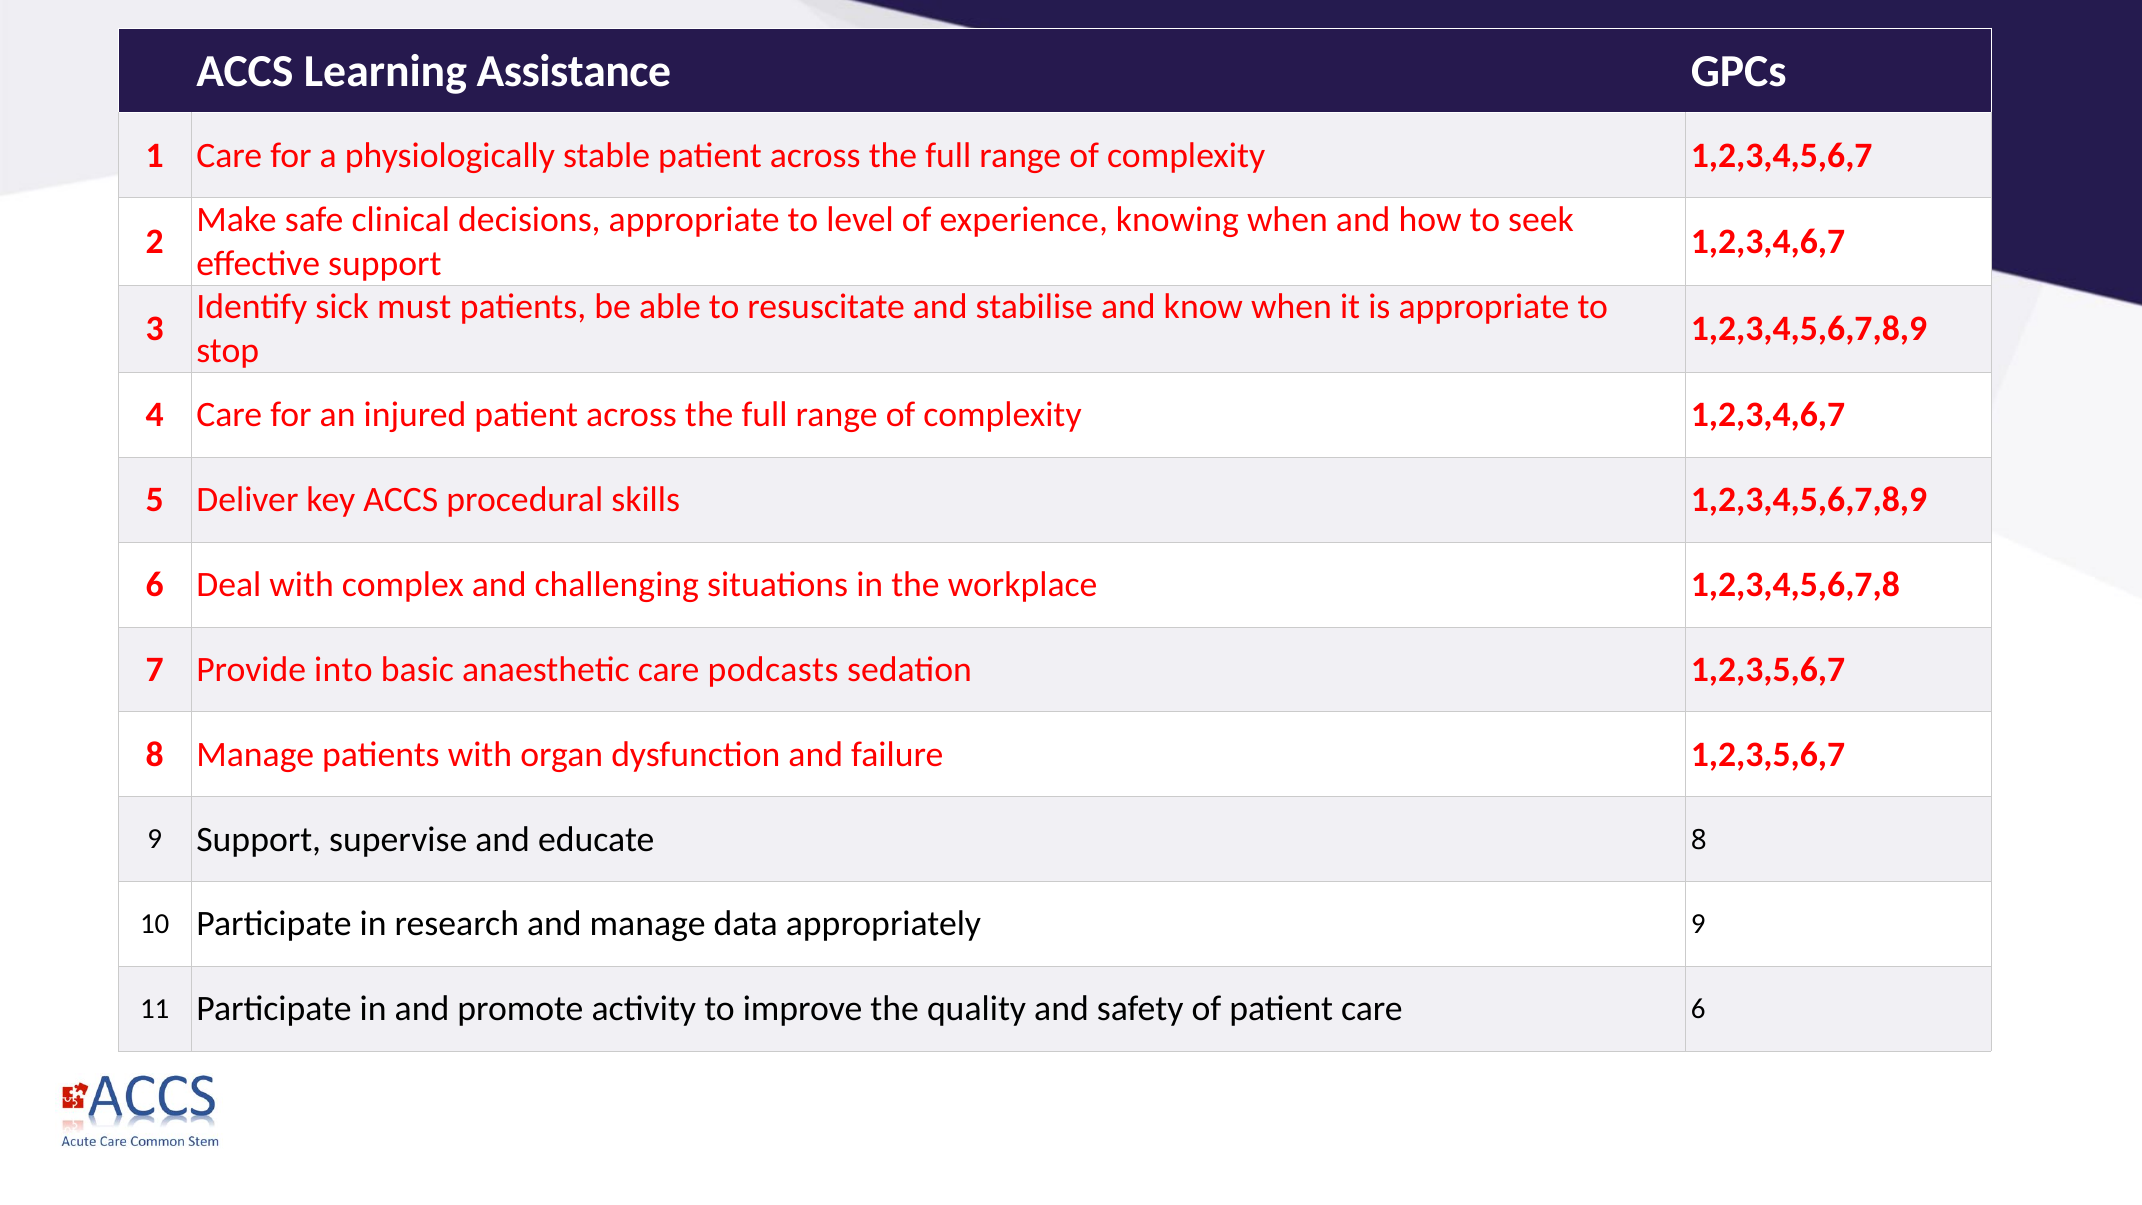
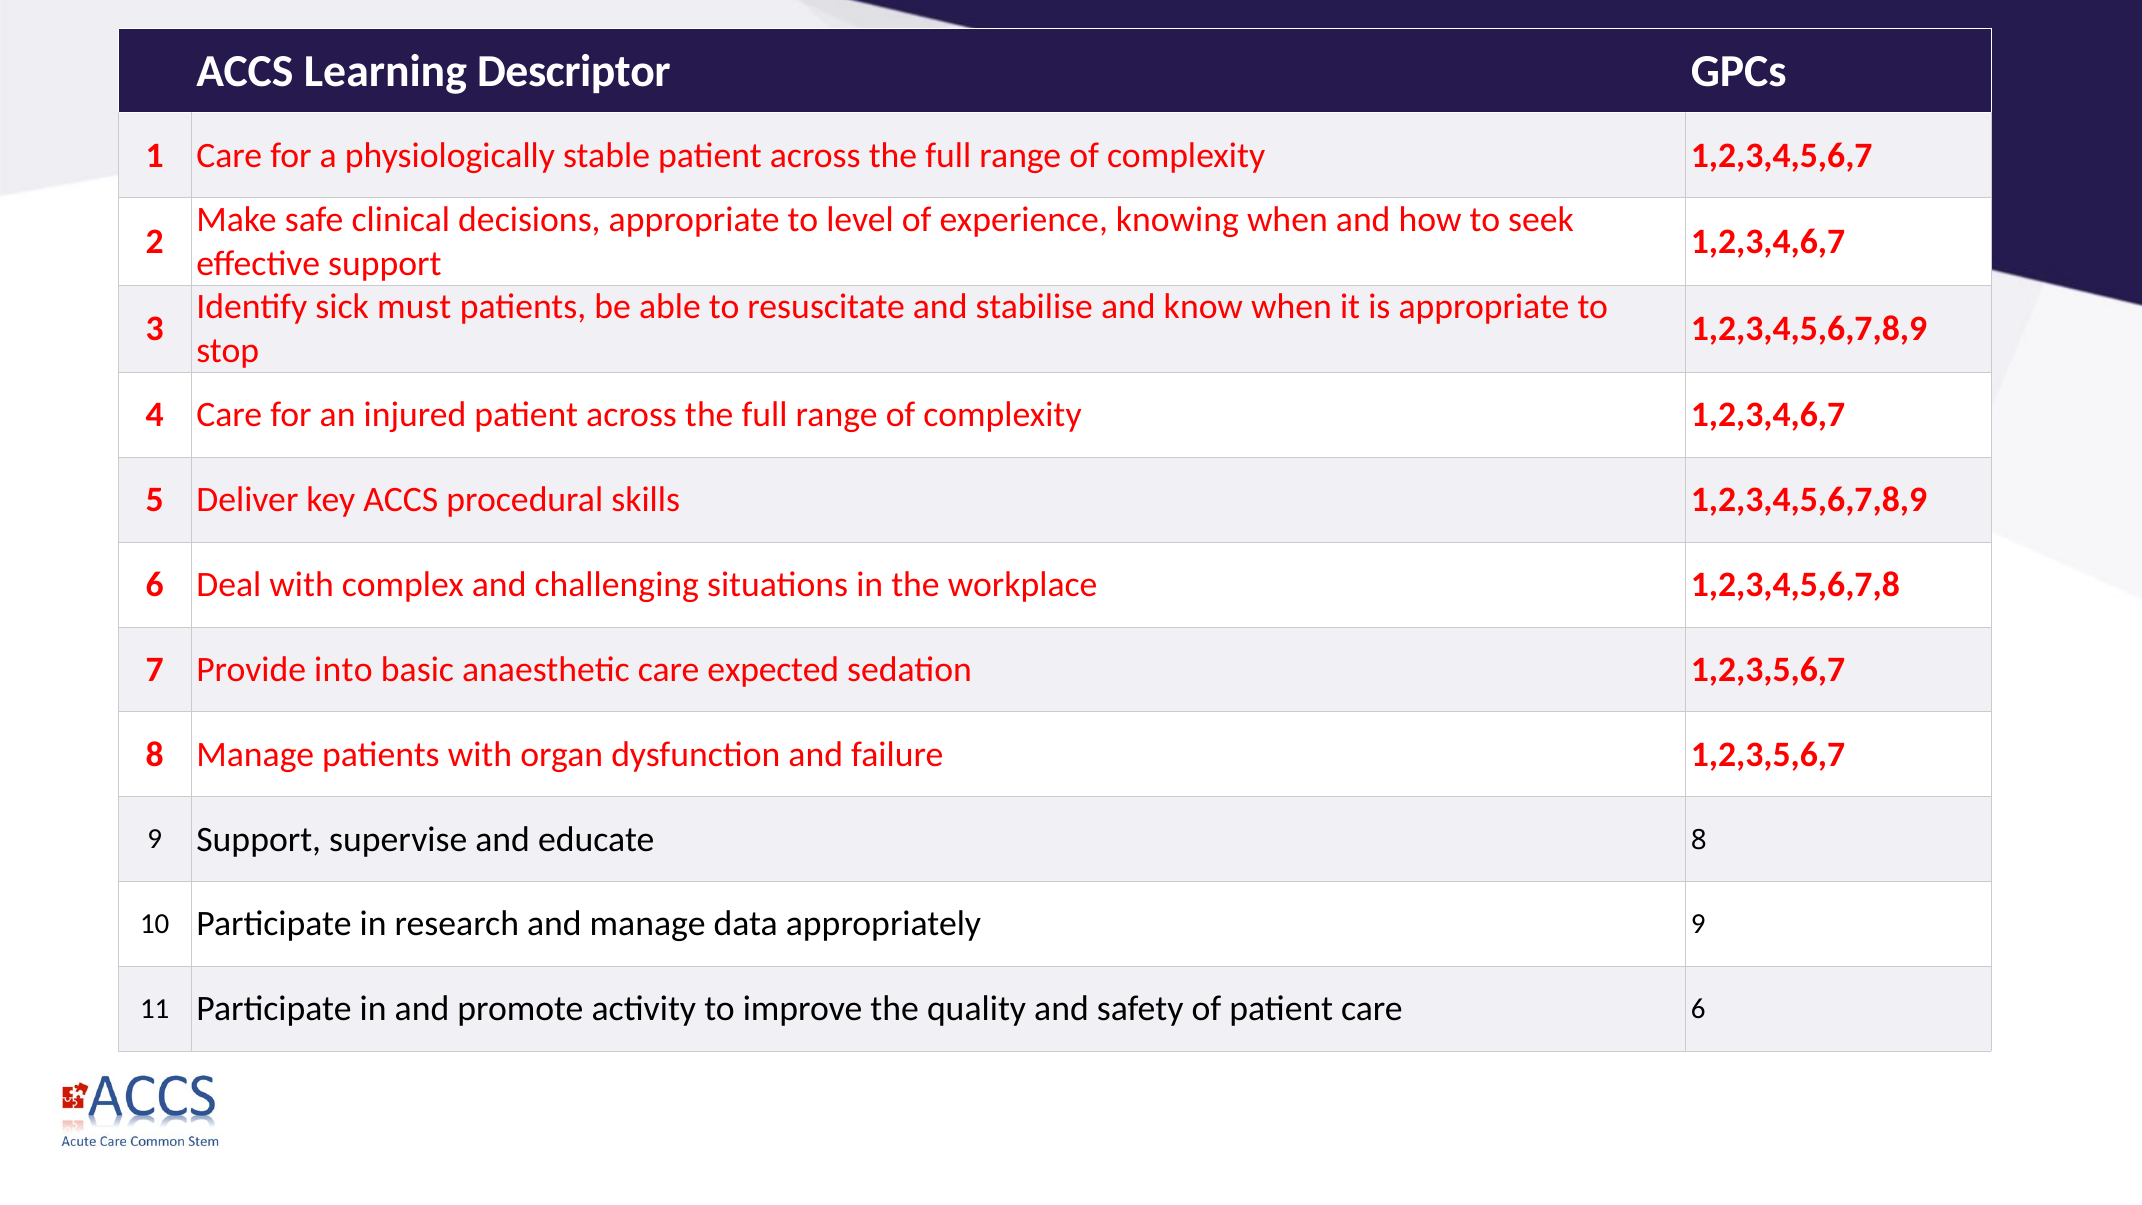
Assistance: Assistance -> Descriptor (574, 71)
podcasts: podcasts -> expected (773, 670)
